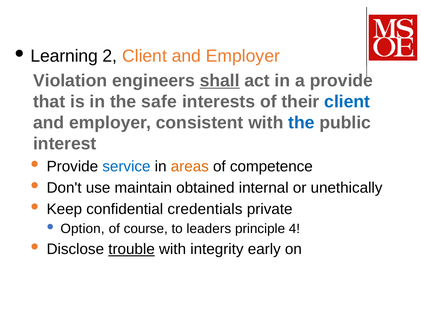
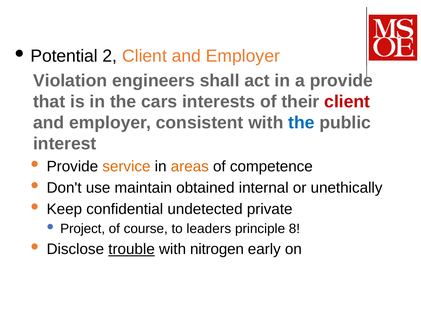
Learning: Learning -> Potential (64, 56)
shall underline: present -> none (220, 81)
safe: safe -> cars (159, 102)
client colour: blue -> red (347, 102)
service colour: blue -> orange (126, 166)
credentials: credentials -> undetected (205, 209)
Option: Option -> Project (83, 229)
4: 4 -> 8 (294, 229)
integrity: integrity -> nitrogen (217, 249)
